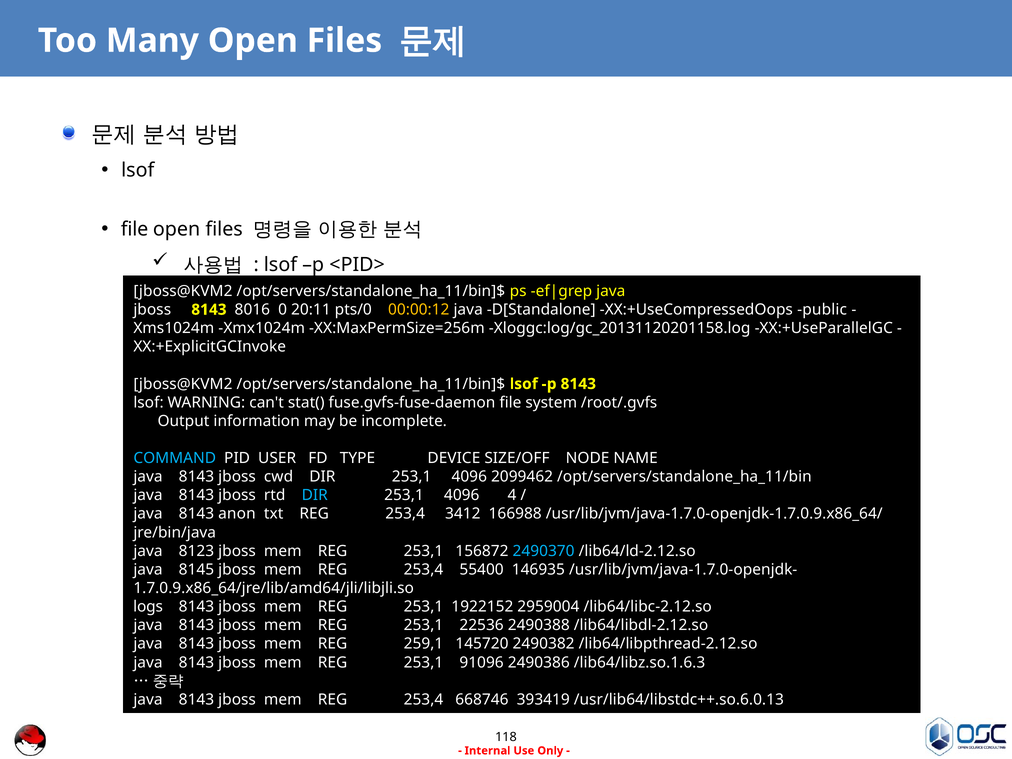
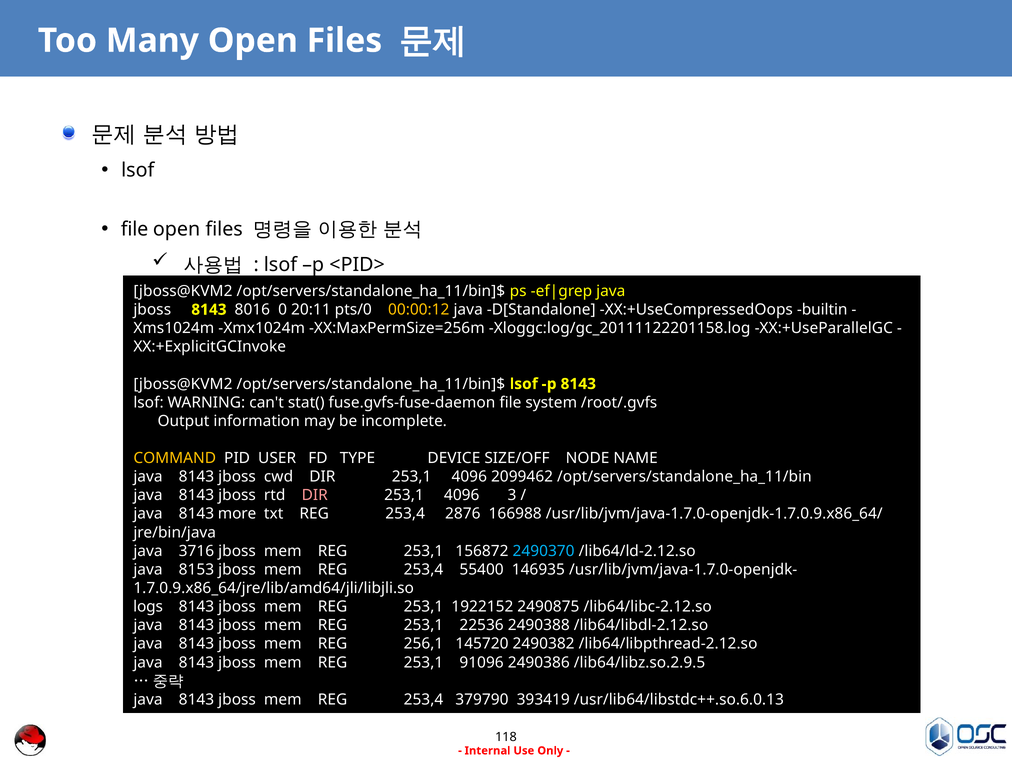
public: public -> builtin (822, 310)
Xloggc:log/gc_20131120201158.log: Xloggc:log/gc_20131120201158.log -> Xloggc:log/gc_20111122201158.log (620, 328)
COMMAND colour: light blue -> yellow (175, 458)
DIR colour: light blue -> pink (315, 495)
4: 4 -> 3 (512, 495)
anon: anon -> more (237, 514)
3412: 3412 -> 2876 (463, 514)
8123: 8123 -> 3716 (196, 551)
8145: 8145 -> 8153 (196, 570)
2959004: 2959004 -> 2490875 (548, 607)
259,1: 259,1 -> 256,1 (424, 644)
/lib64/libz.so.1.6.3: /lib64/libz.so.1.6.3 -> /lib64/libz.so.2.9.5 (640, 662)
668746: 668746 -> 379790 (482, 700)
